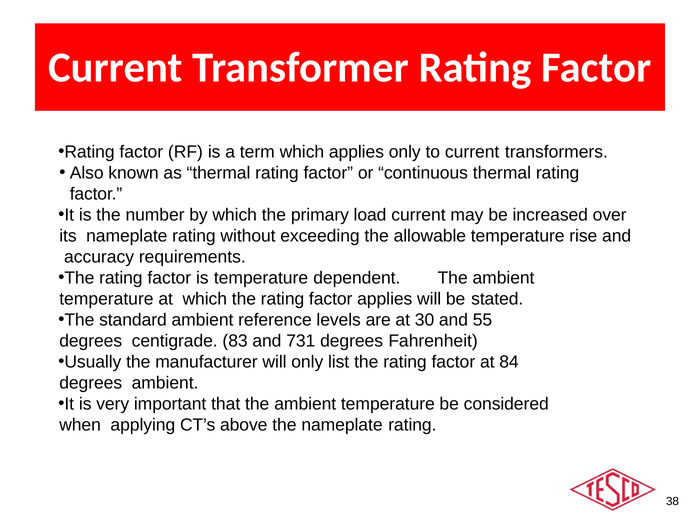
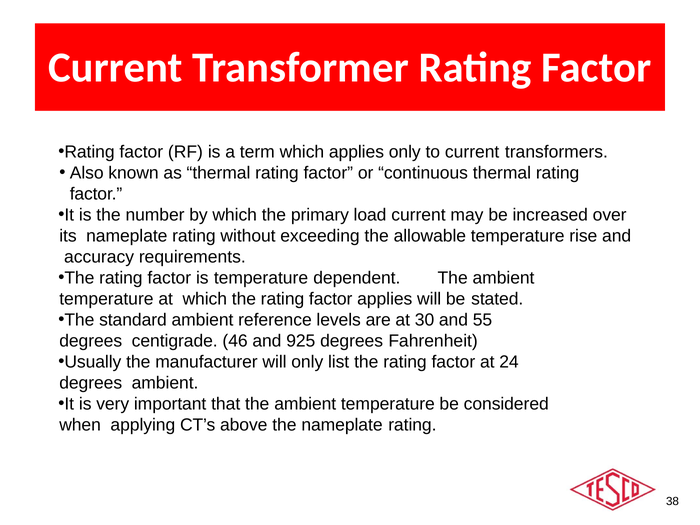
83: 83 -> 46 (235, 341)
731: 731 -> 925 (301, 341)
84: 84 -> 24 (509, 362)
